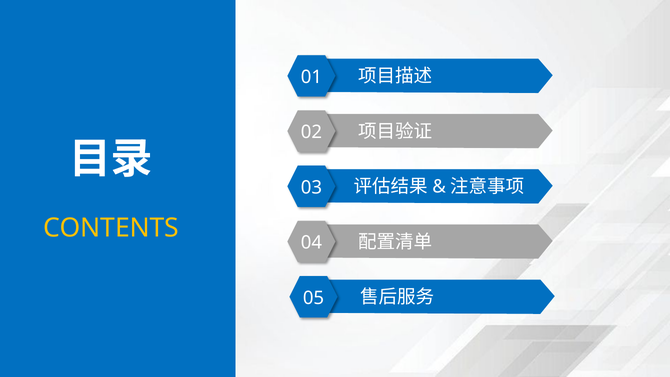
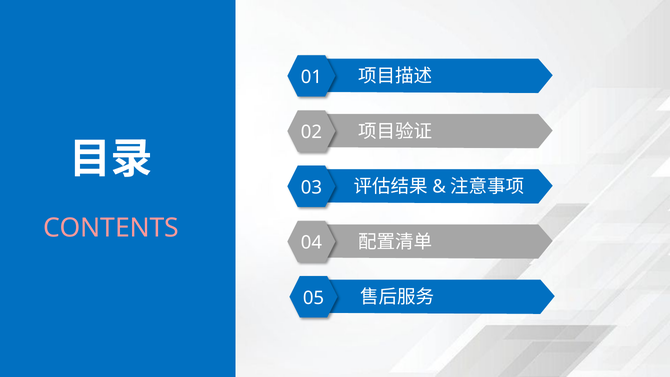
CONTENTS colour: yellow -> pink (111, 228)
